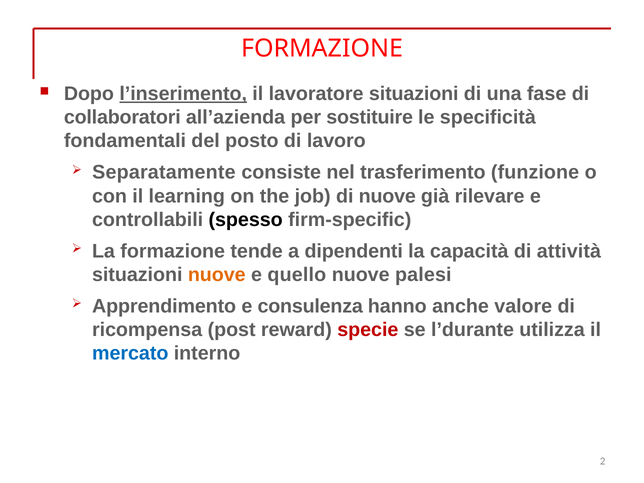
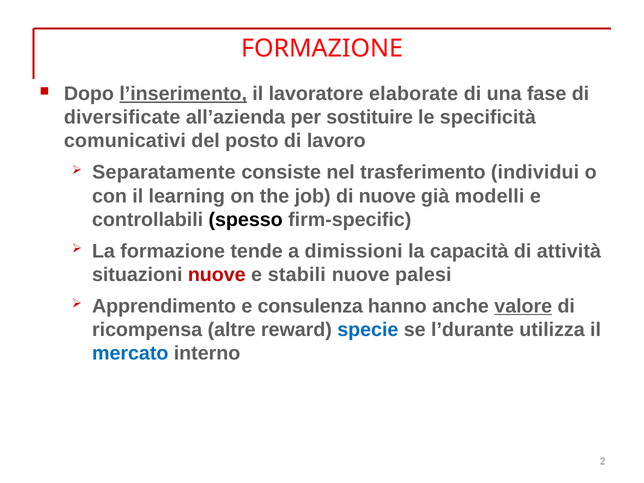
lavoratore situazioni: situazioni -> elaborate (414, 94)
collaboratori: collaboratori -> diversificate (122, 117)
fondamentali: fondamentali -> comunicativi (125, 141)
funzione: funzione -> individui (535, 172)
rilevare: rilevare -> modelli (490, 196)
dipendenti: dipendenti -> dimissioni (354, 251)
nuove colour: orange -> red (217, 275)
quello: quello -> stabili (297, 275)
valore underline: none -> present (523, 306)
post: post -> altre (232, 330)
specie colour: red -> blue (368, 330)
